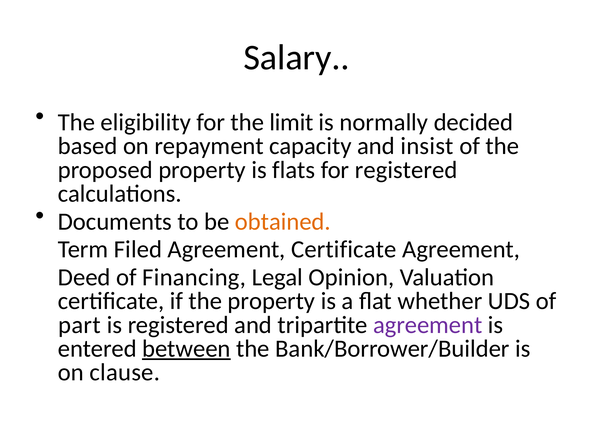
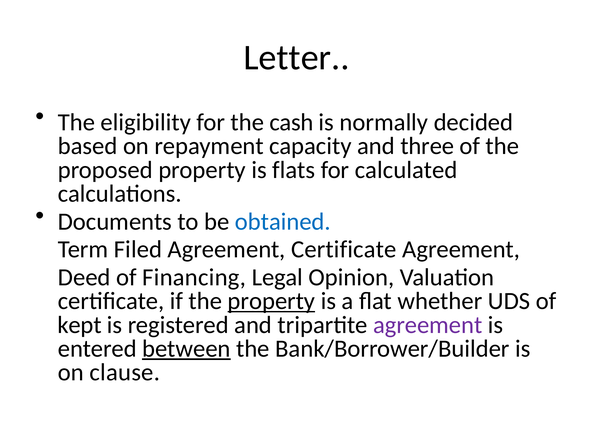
Salary: Salary -> Letter (296, 57)
limit: limit -> cash (291, 122)
insist: insist -> three (427, 146)
for registered: registered -> calculated (406, 170)
obtained colour: orange -> blue (283, 221)
property underline: none -> present (271, 301)
part: part -> kept (80, 325)
